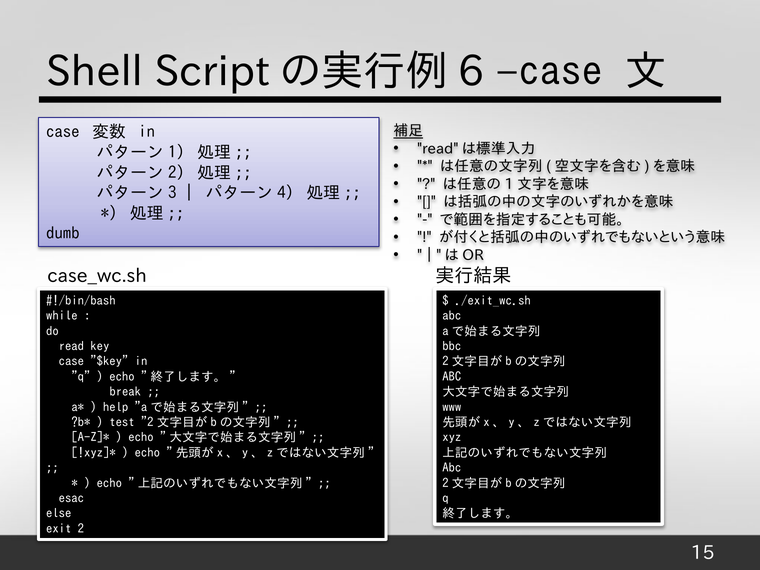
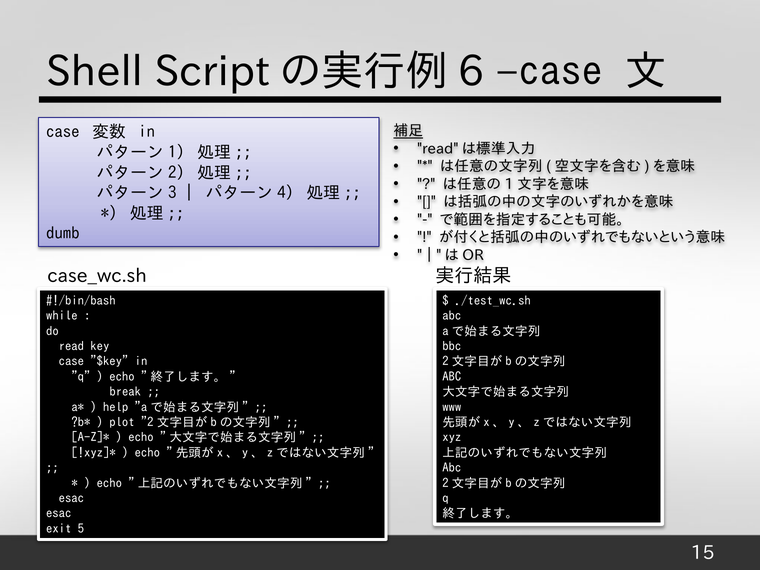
./exit_wc.sh: ./exit_wc.sh -> ./test_wc.sh (493, 301)
test: test -> plot (122, 423)
else: else -> esac (59, 514)
exit 2: 2 -> 5 (81, 529)
